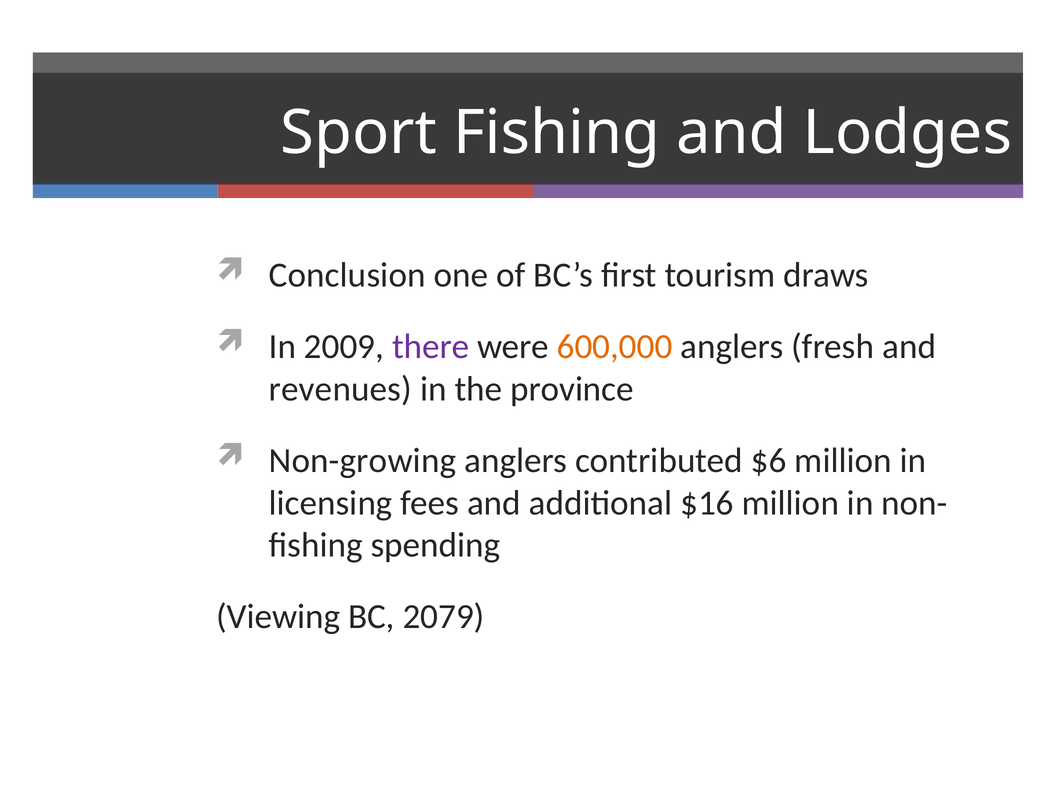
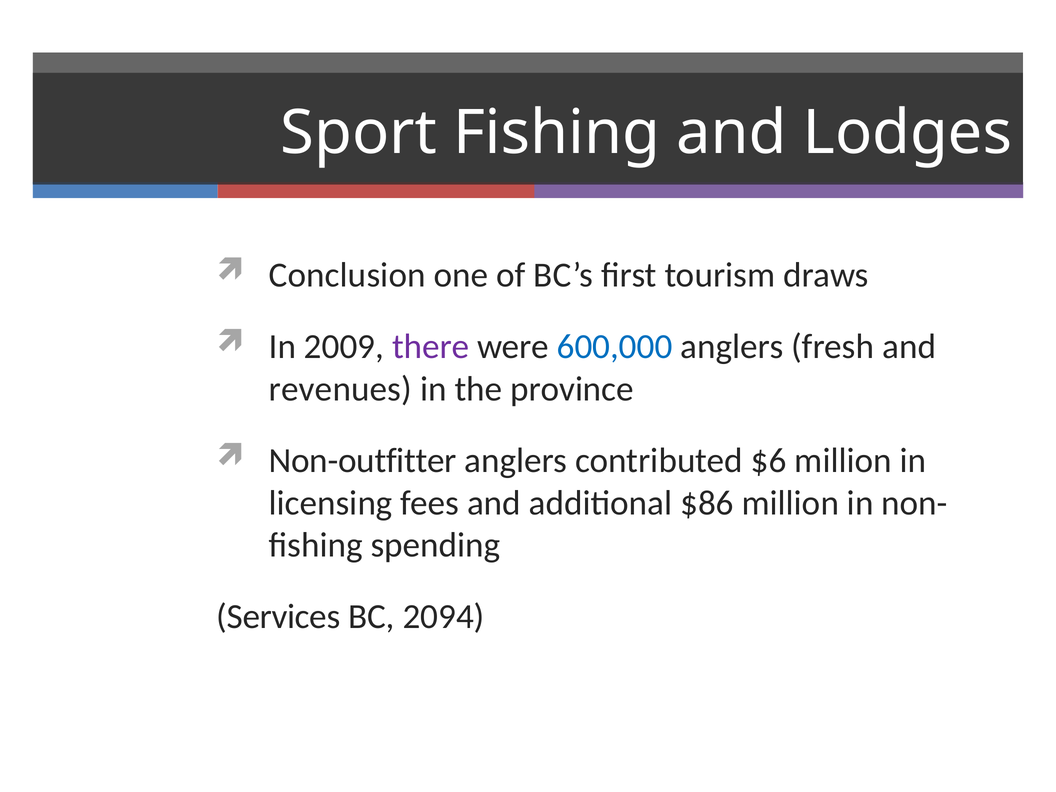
600,000 colour: orange -> blue (615, 347)
Non-growing: Non-growing -> Non-outfitter (363, 461)
$16: $16 -> $86 (707, 503)
Viewing: Viewing -> Services (278, 617)
2079: 2079 -> 2094 (444, 617)
